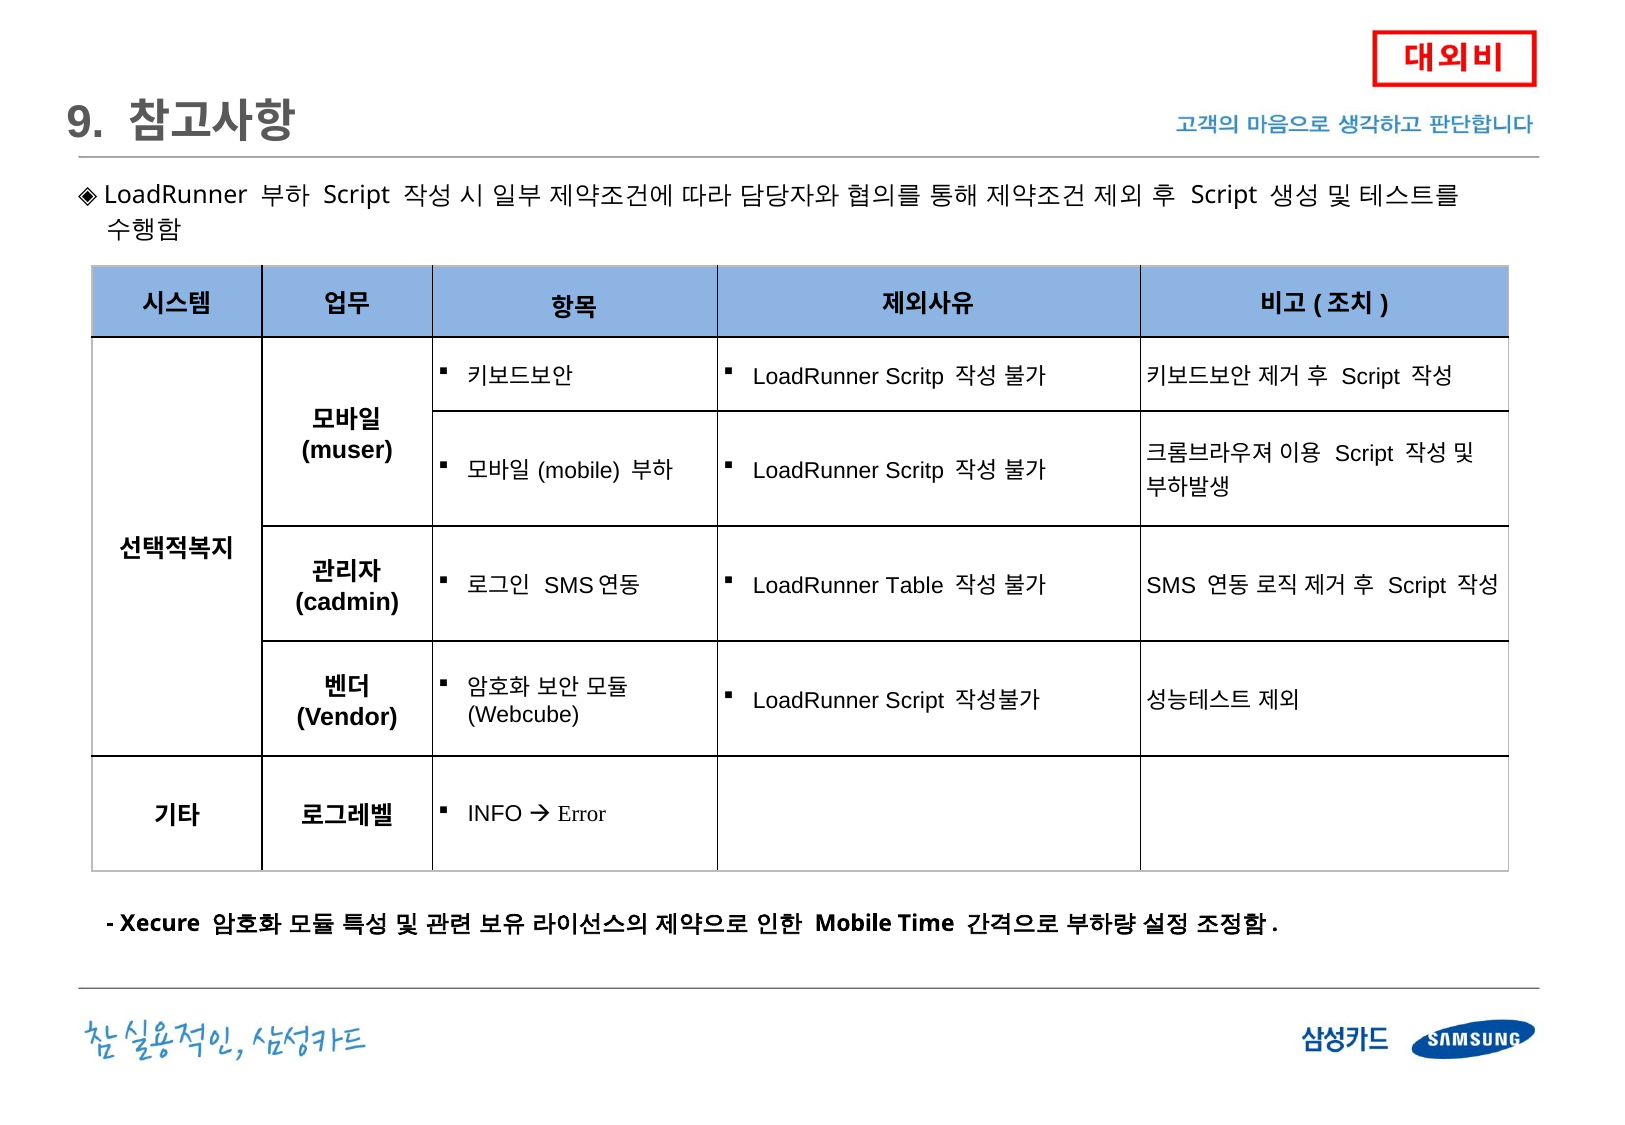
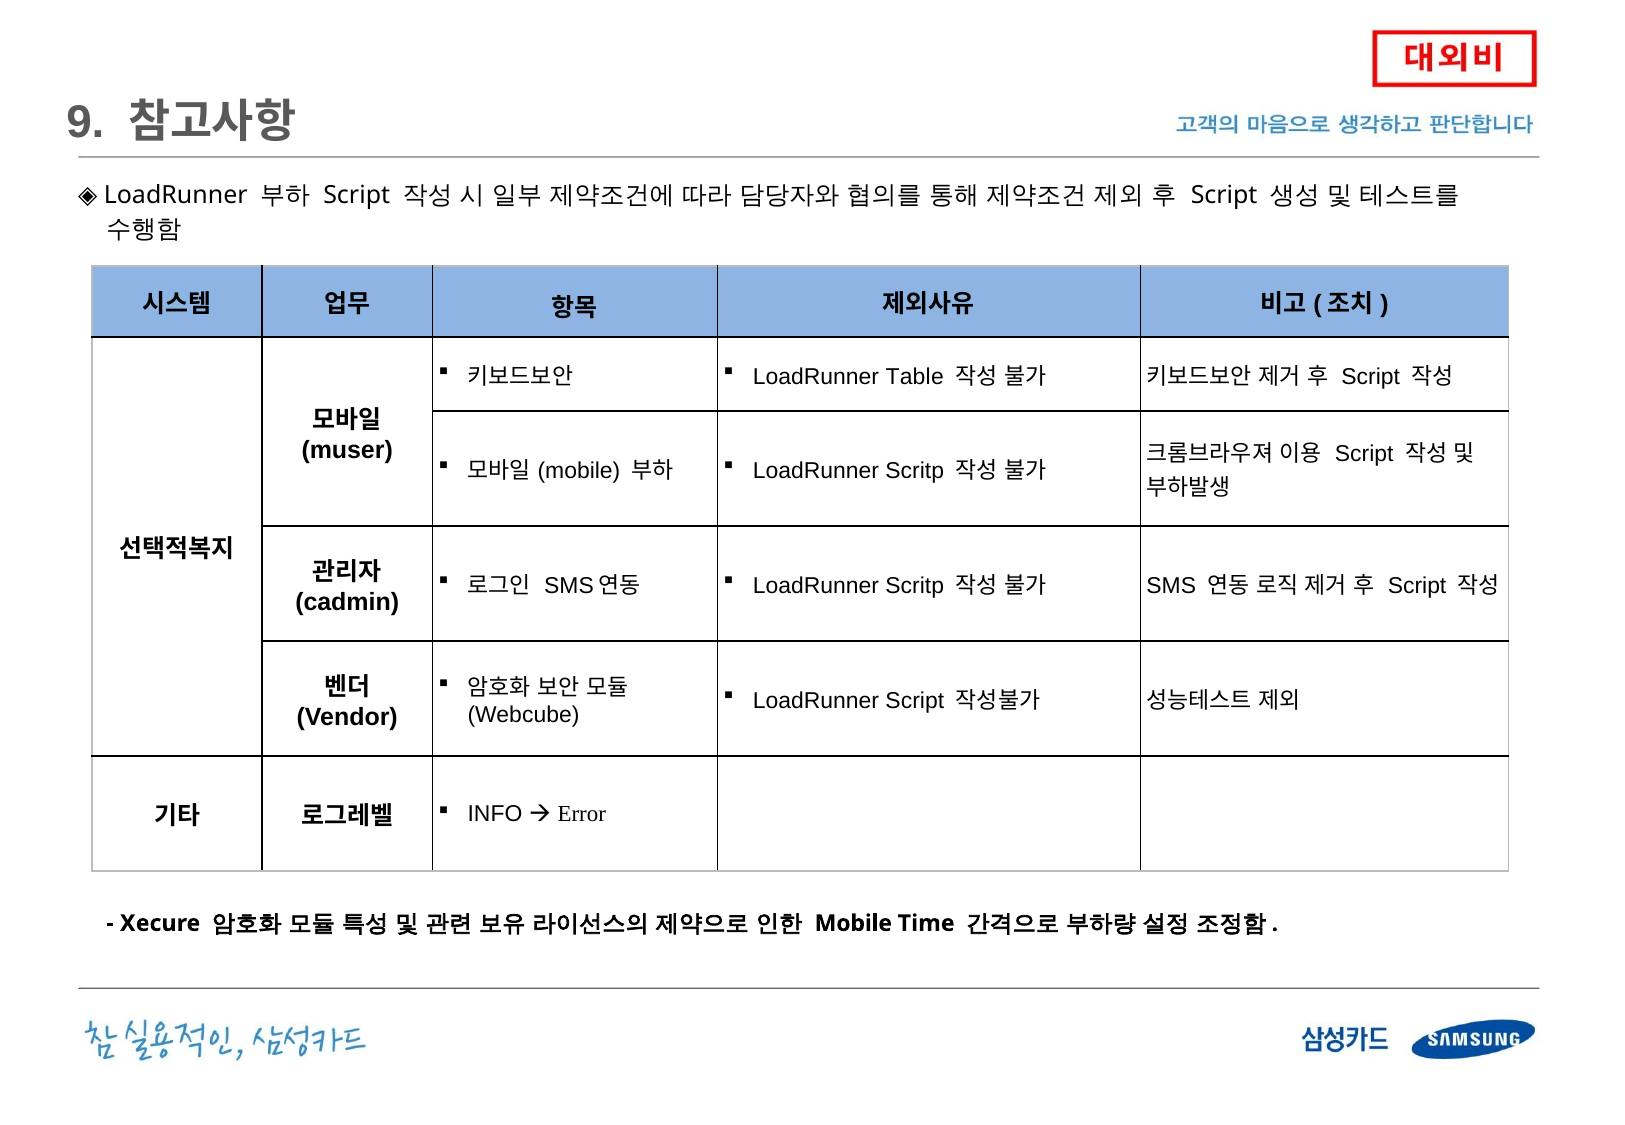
Scritp: Scritp -> Table (915, 377)
Table: Table -> Scritp (915, 586)
